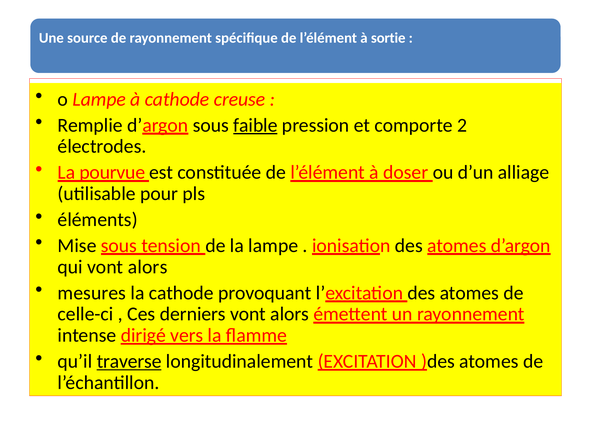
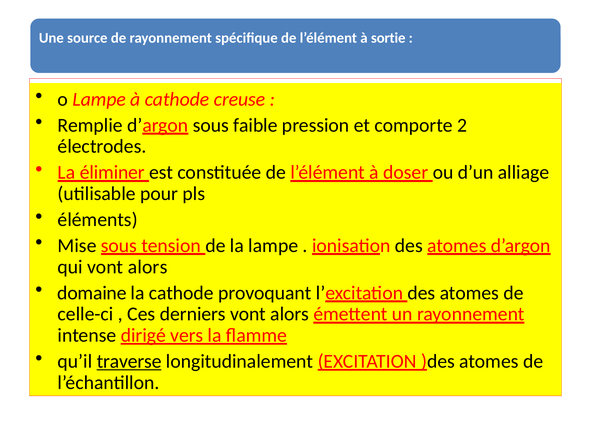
faible underline: present -> none (255, 125)
pourvue: pourvue -> éliminer (112, 173)
mesures: mesures -> domaine (92, 293)
